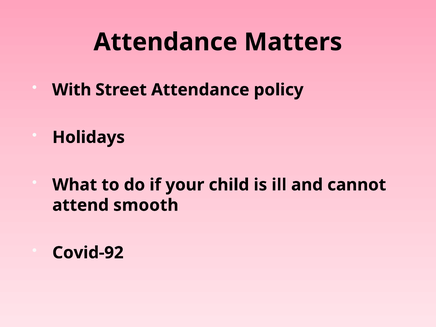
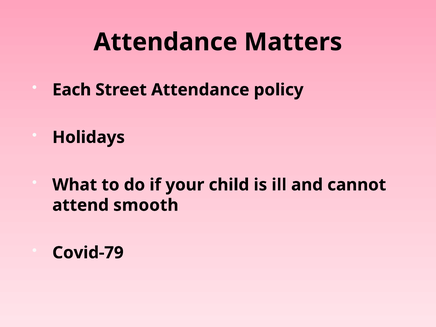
With: With -> Each (72, 90)
Covid-92: Covid-92 -> Covid-79 (88, 253)
